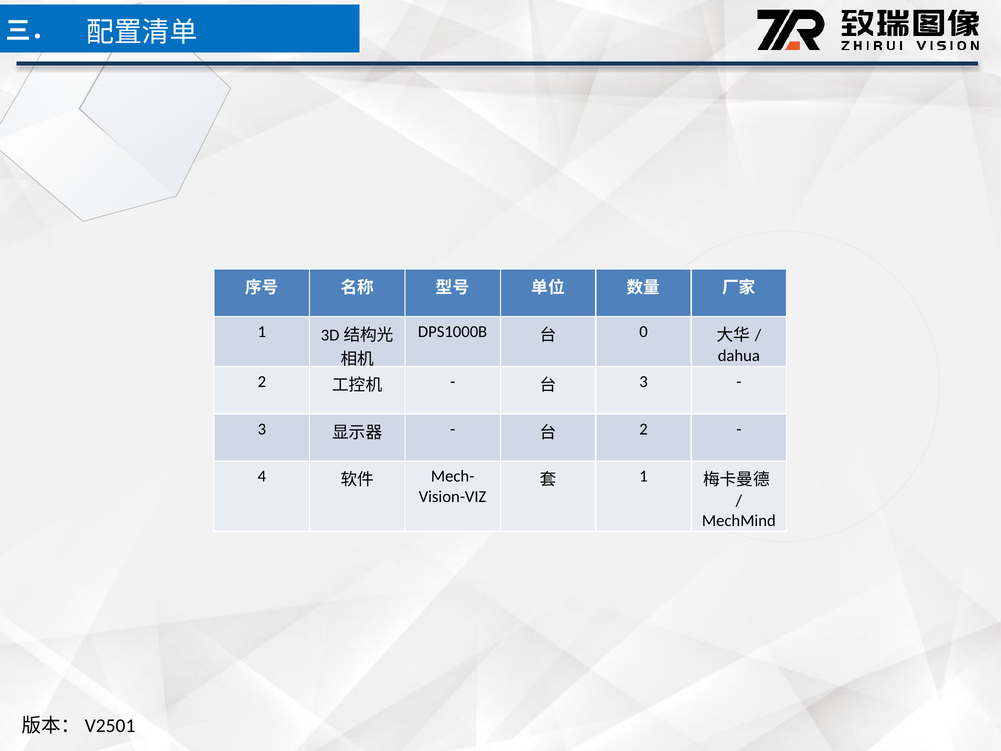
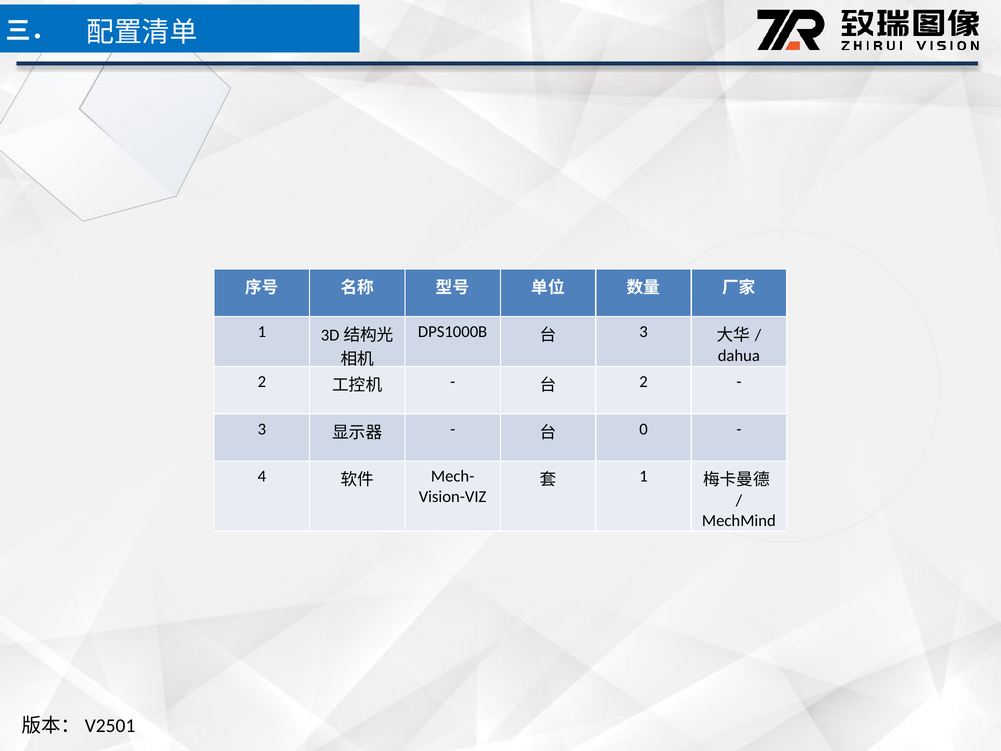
0: 0 -> 3 (644, 332)
3: 3 -> 2 (644, 382)
2: 2 -> 0 (644, 429)
